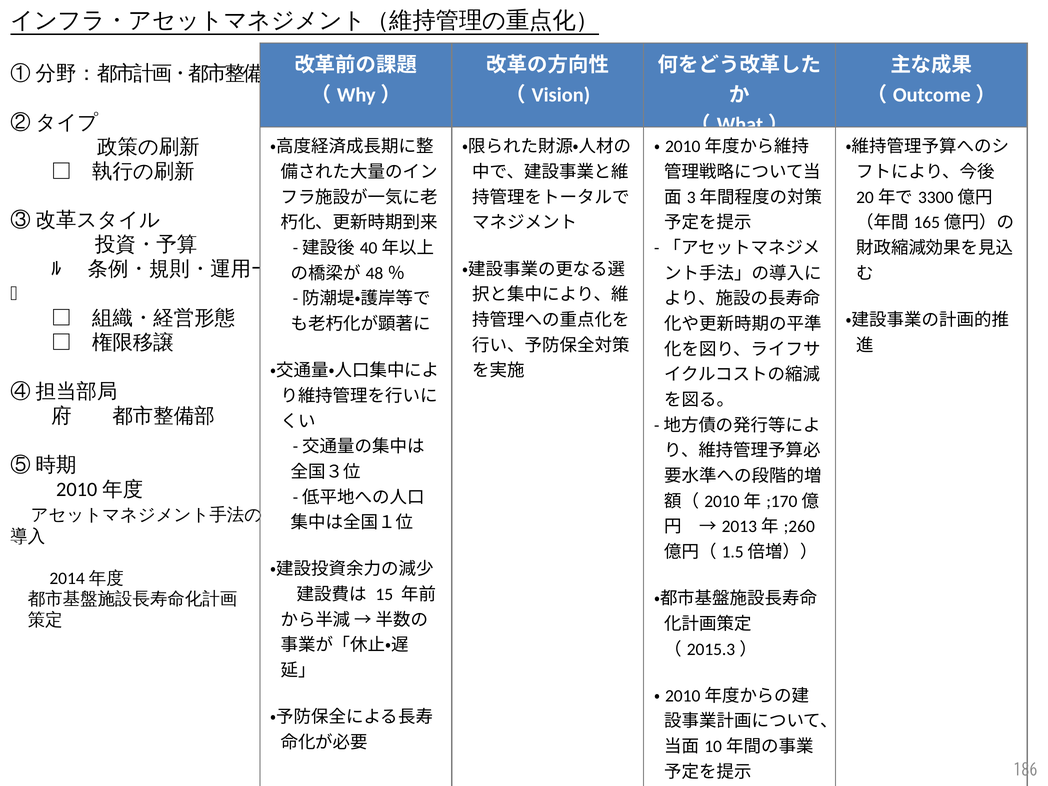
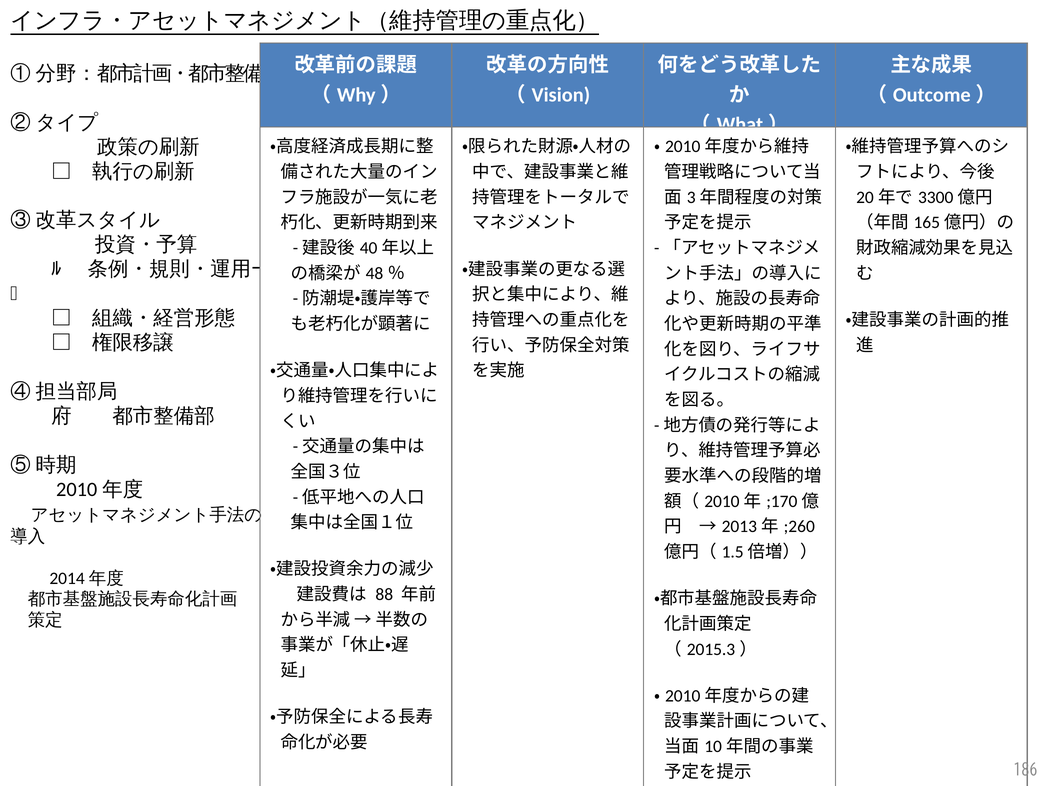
15: 15 -> 88 (384, 595)
